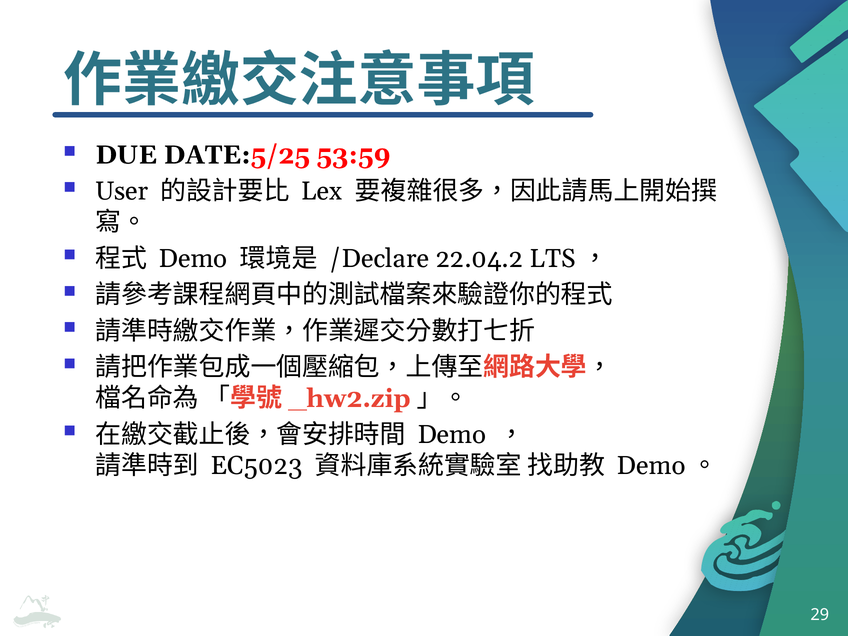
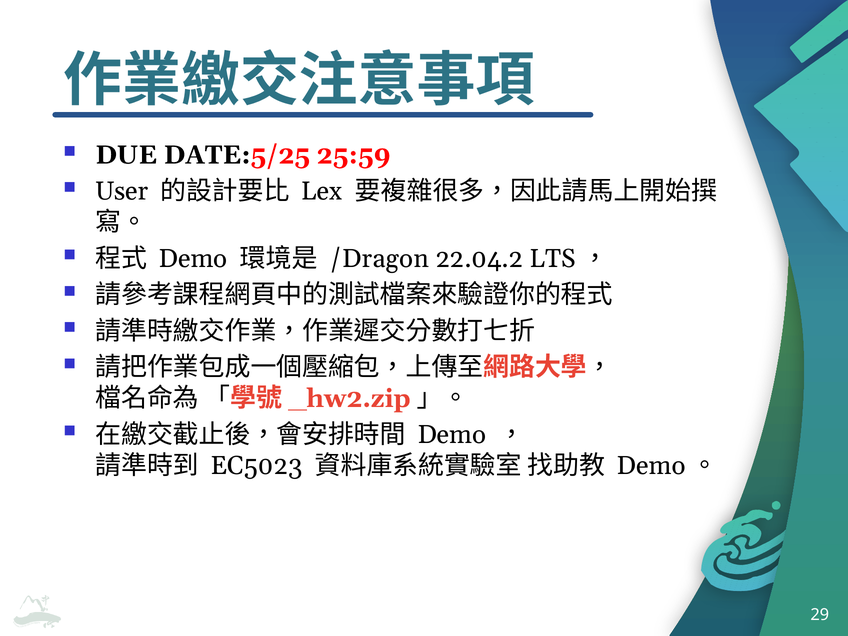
53:59: 53:59 -> 25:59 (354, 155)
/Declare: /Declare -> /Dragon (379, 259)
